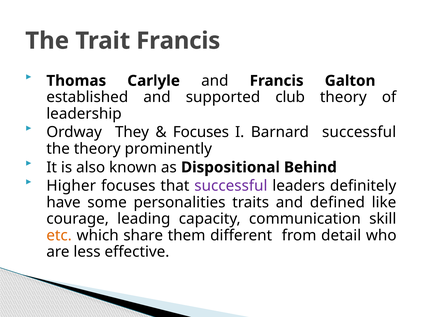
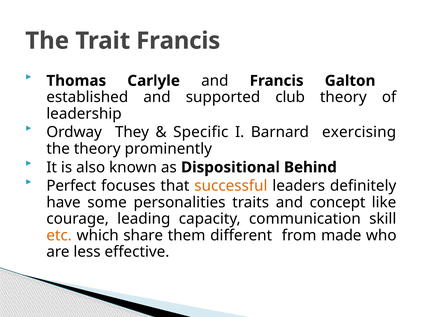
Focuses: Focuses -> Specific (201, 132)
Barnard successful: successful -> exercising (359, 132)
Higher: Higher -> Perfect (71, 186)
successful colour: purple -> orange (231, 186)
defined: defined -> concept (338, 202)
detail: detail -> made (341, 235)
